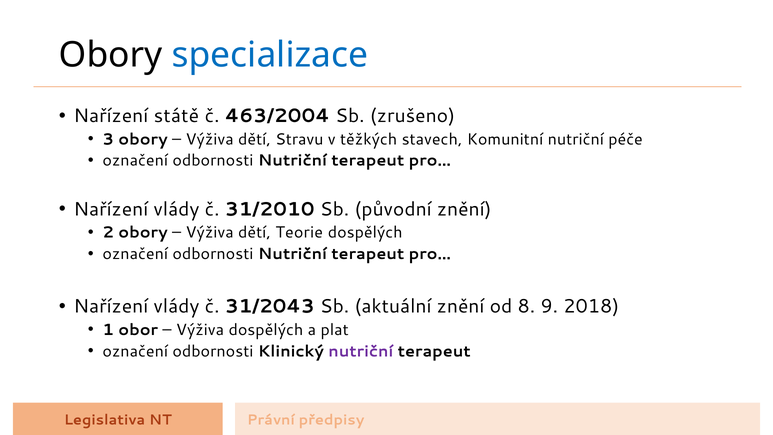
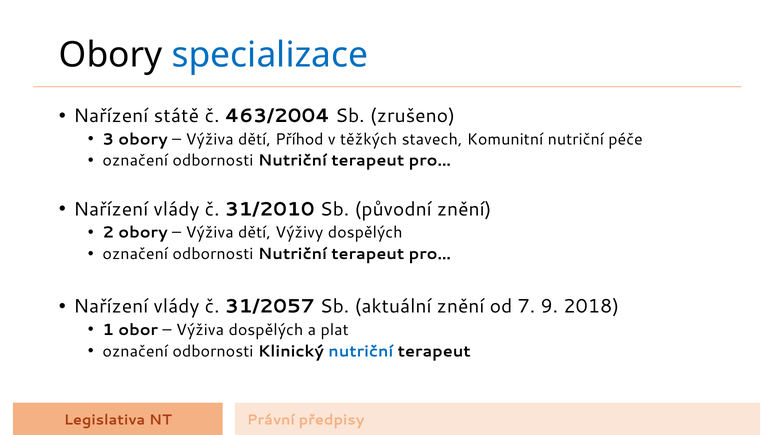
Stravu: Stravu -> Příhod (299, 139)
Teorie: Teorie -> Výživy (299, 232)
31/2043: 31/2043 -> 31/2057 (270, 306)
8: 8 -> 7 (526, 306)
nutriční colour: purple -> blue (361, 351)
